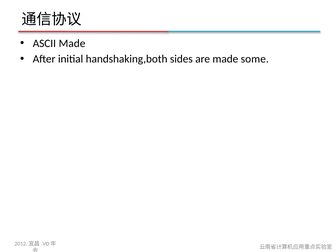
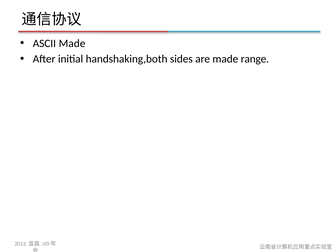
some: some -> range (255, 59)
